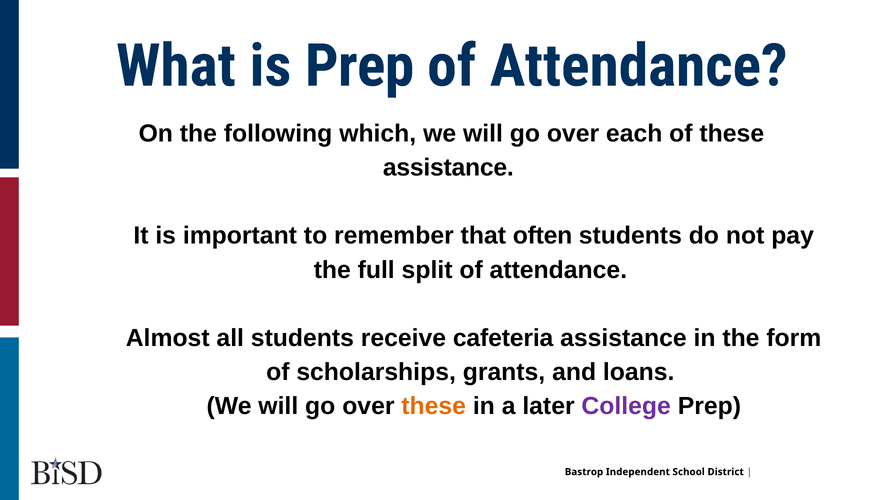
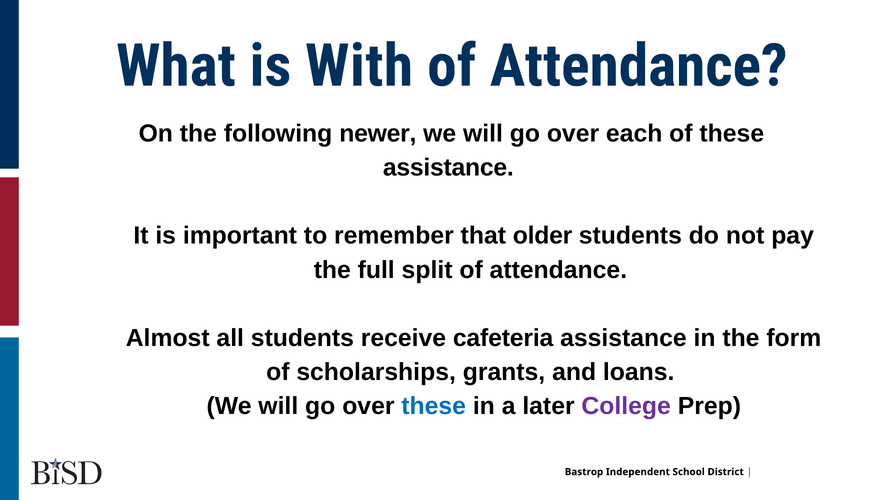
is Prep: Prep -> With (359, 66)
which: which -> newer (378, 134)
often: often -> older (543, 236)
these colour: orange -> blue (434, 407)
